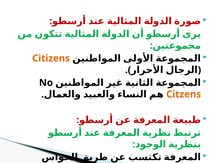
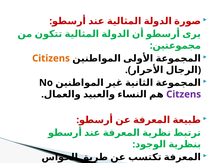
Citzens colour: orange -> purple (184, 94)
